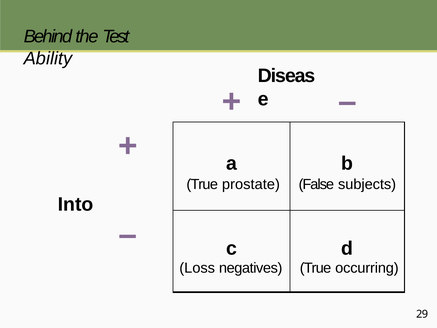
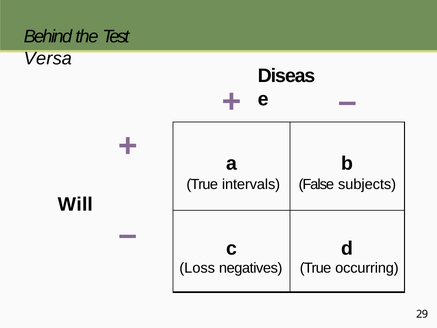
Ability: Ability -> Versa (48, 58)
prostate: prostate -> intervals (251, 184)
Into: Into -> Will (76, 204)
